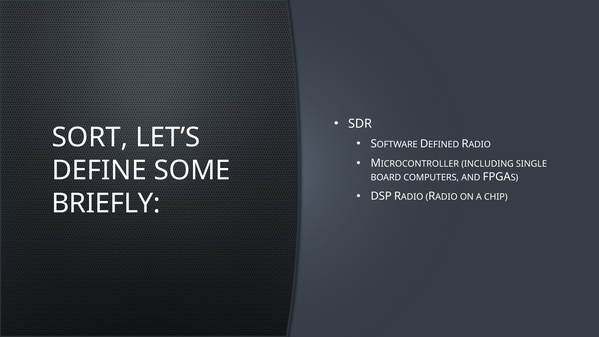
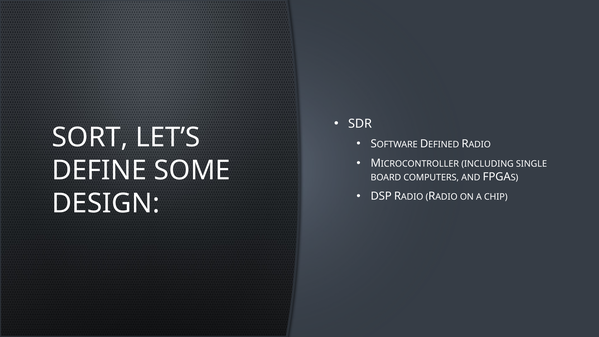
BRIEFLY: BRIEFLY -> DESIGN (106, 203)
